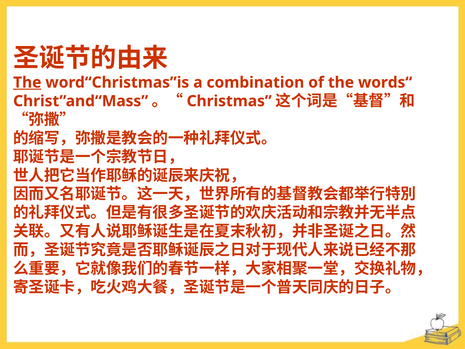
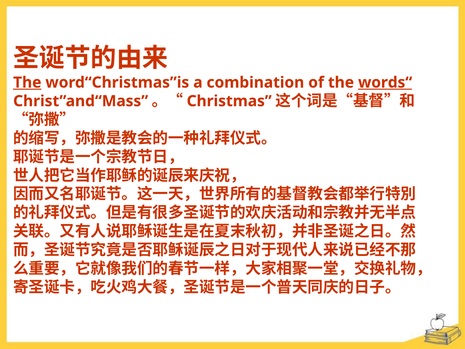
words“ underline: none -> present (385, 82)
